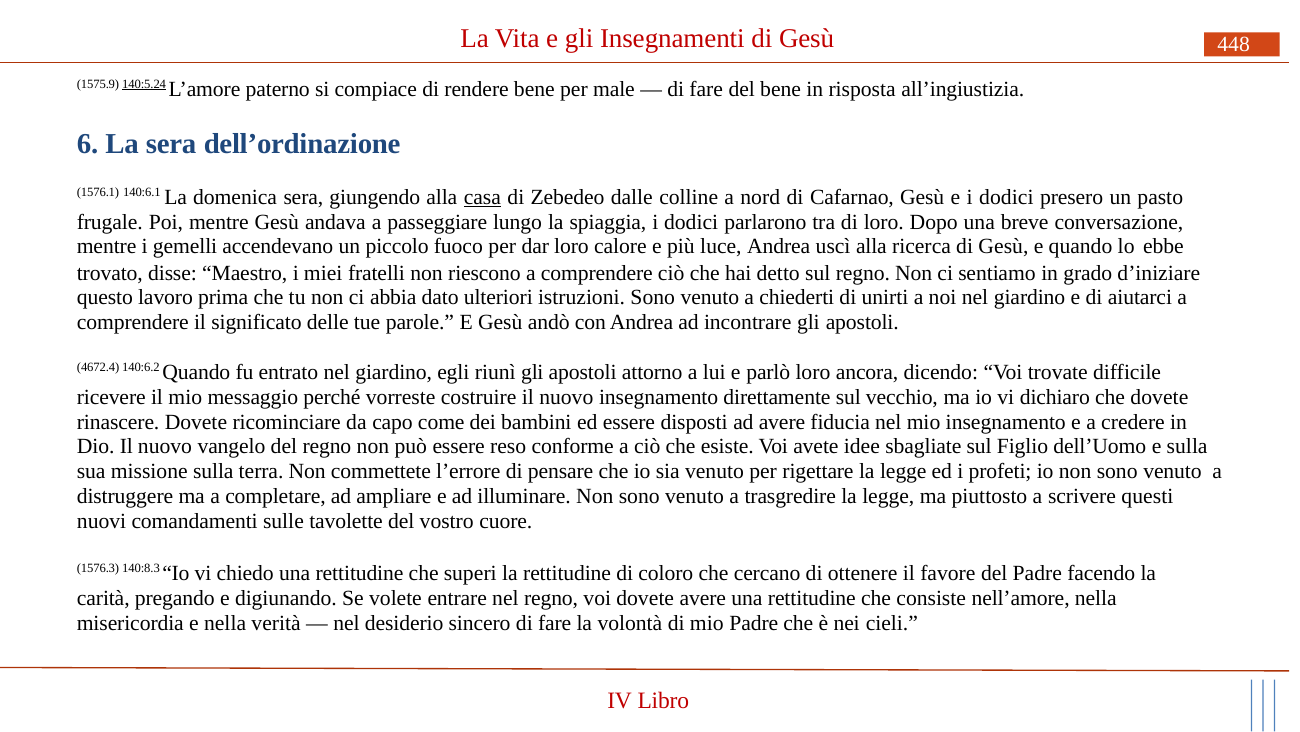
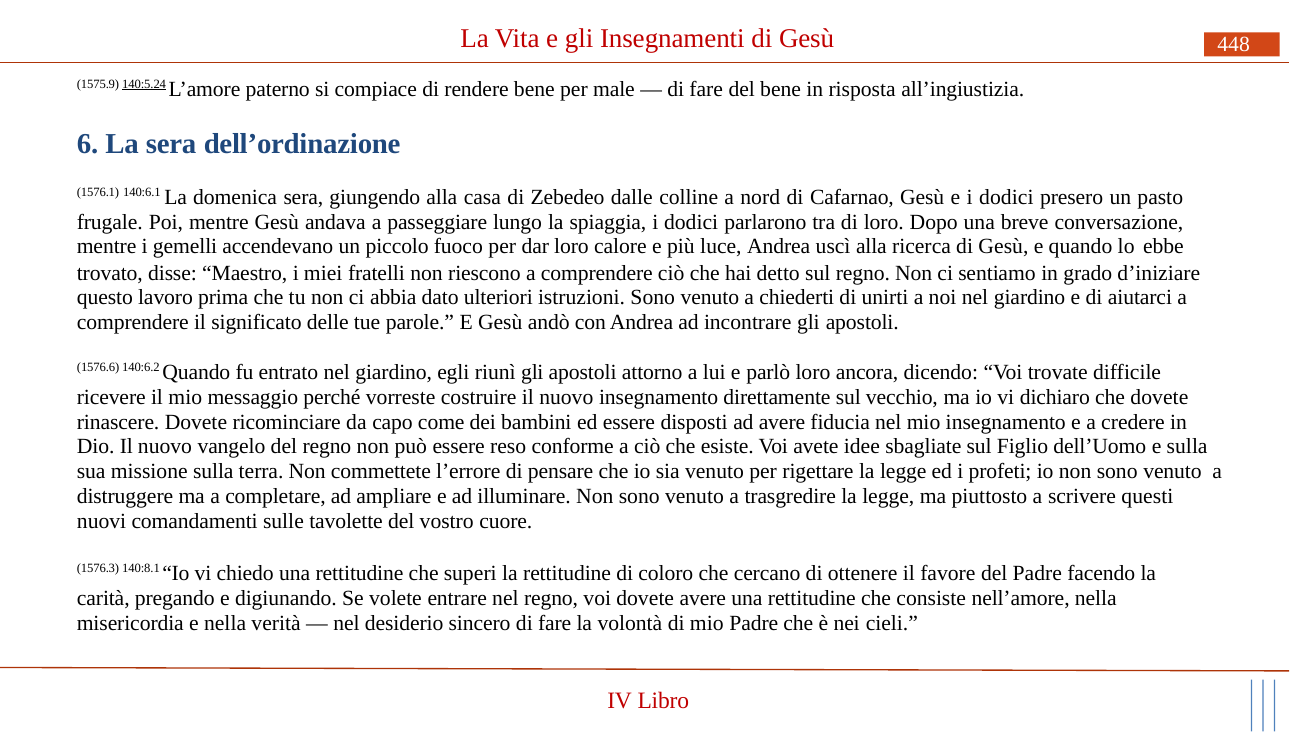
casa underline: present -> none (482, 197)
4672.4: 4672.4 -> 1576.6 (98, 367)
140:8.3: 140:8.3 -> 140:8.1 (141, 568)
